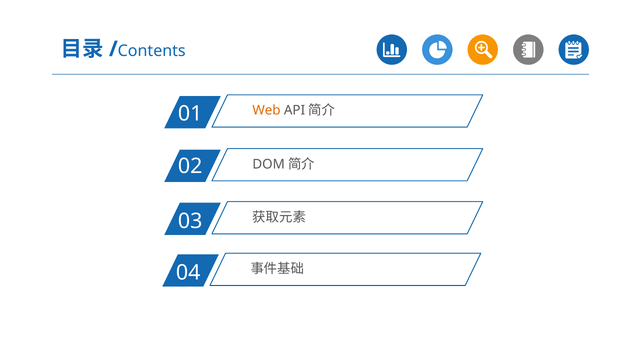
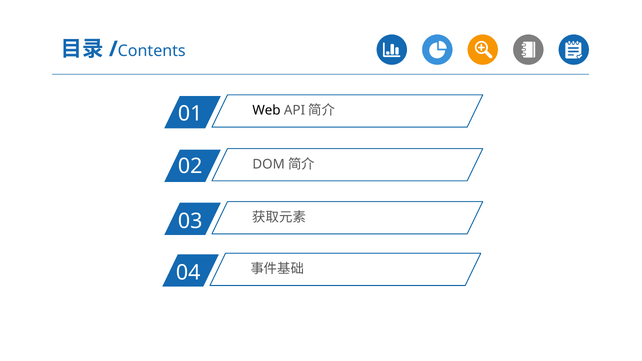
Web colour: orange -> black (267, 111)
